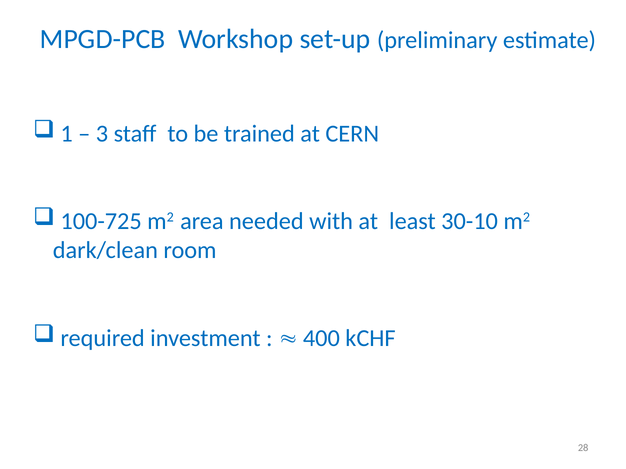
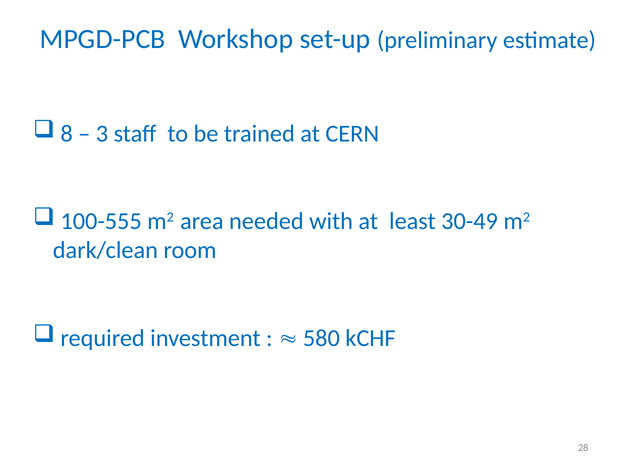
1: 1 -> 8 (67, 134)
100-725: 100-725 -> 100-555 (101, 221)
30-10: 30-10 -> 30-49 (470, 221)
400: 400 -> 580 (321, 338)
